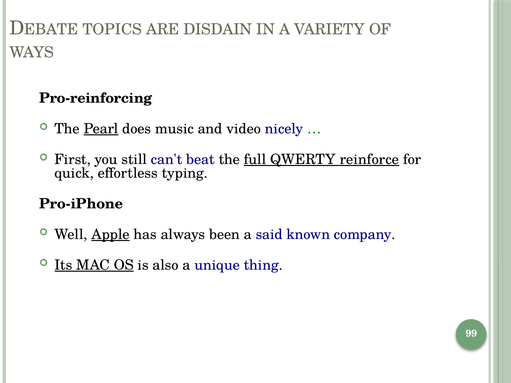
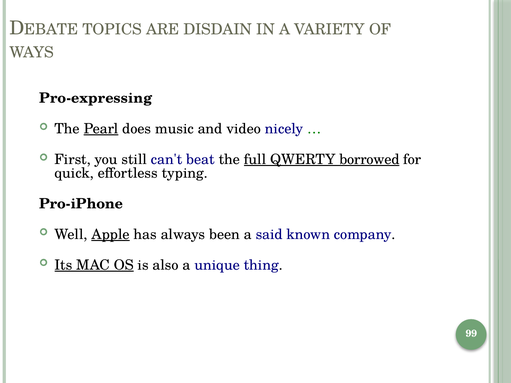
Pro-reinforcing: Pro-reinforcing -> Pro-expressing (96, 98)
reinforce: reinforce -> borrowed (369, 160)
